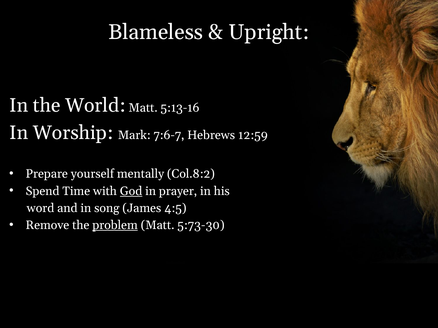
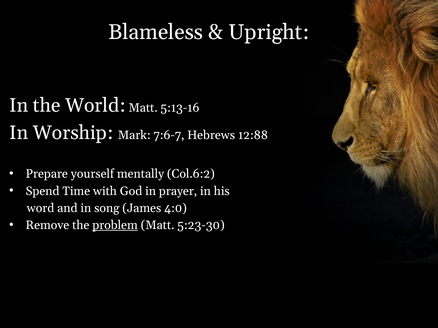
12:59: 12:59 -> 12:88 (253, 135)
Col.8:2: Col.8:2 -> Col.6:2 (191, 174)
God underline: present -> none (131, 191)
4:5: 4:5 -> 4:0 (176, 208)
5:73-30: 5:73-30 -> 5:23-30 (201, 225)
